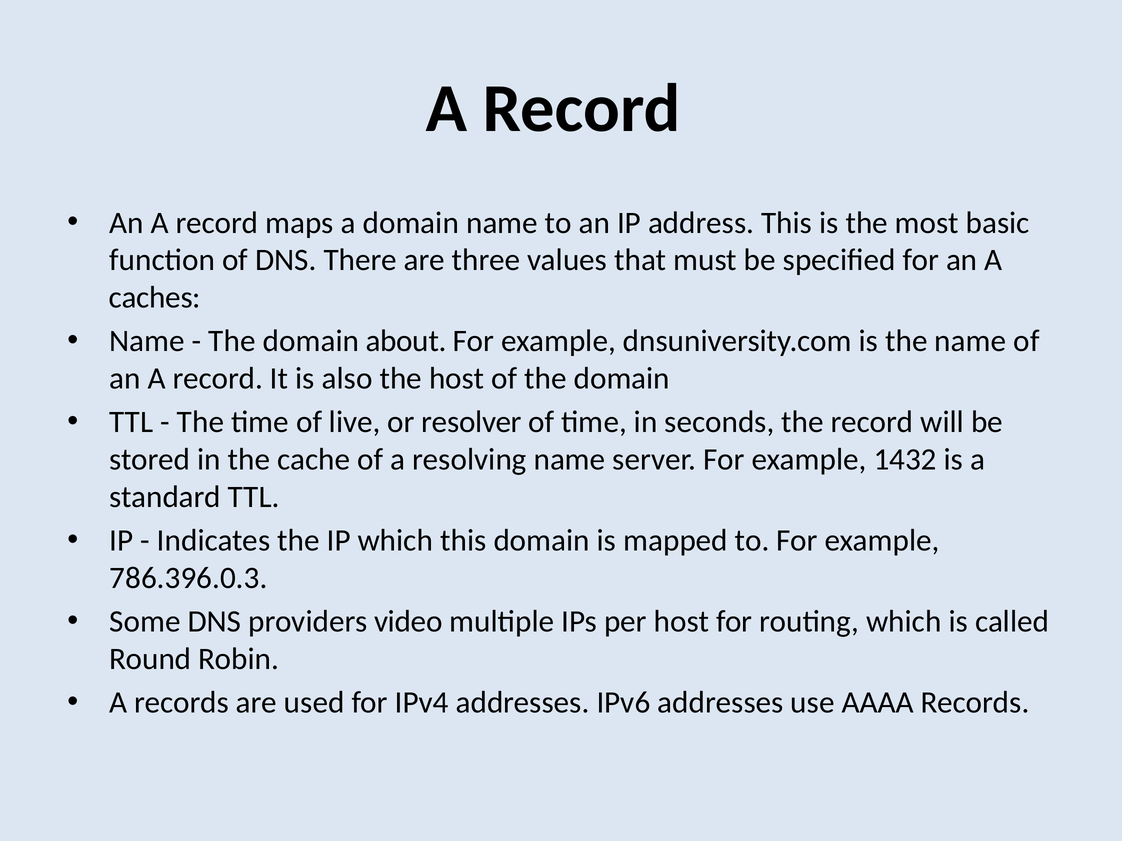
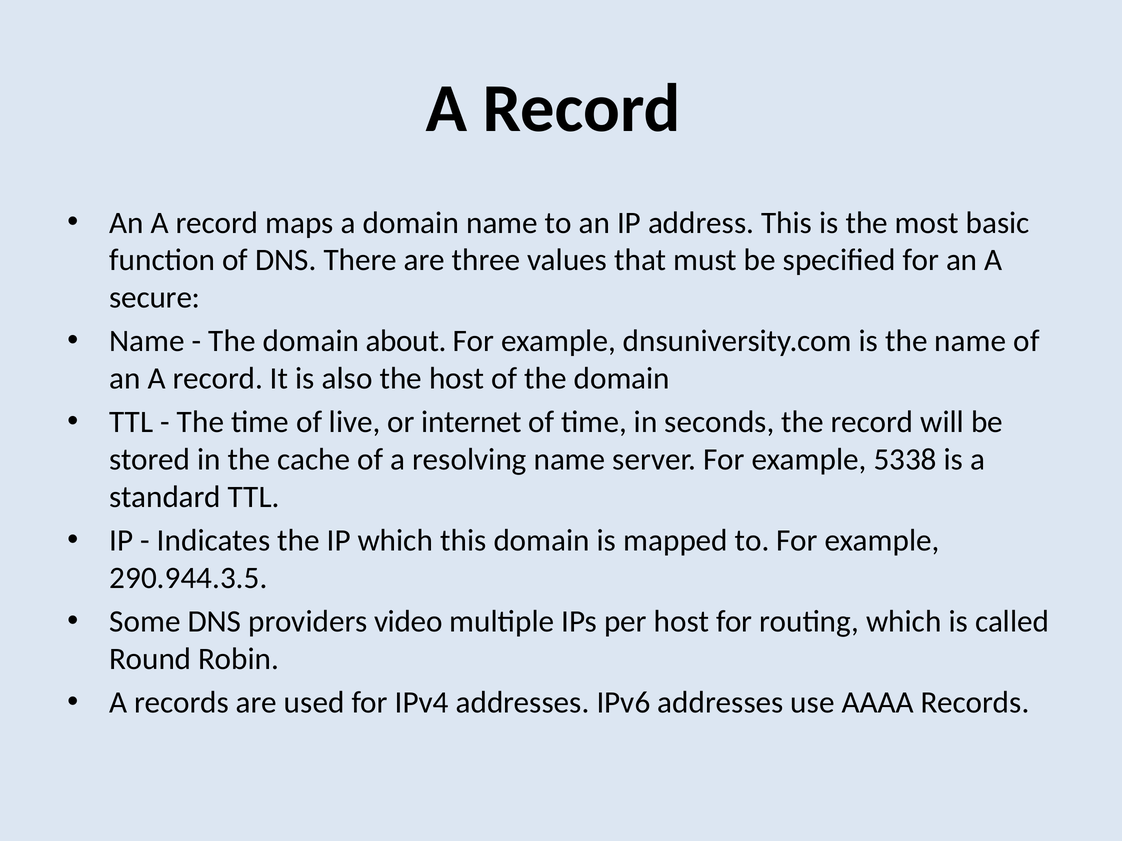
caches: caches -> secure (155, 298)
resolver: resolver -> internet (472, 422)
1432: 1432 -> 5338 (905, 460)
786.396.0.3: 786.396.0.3 -> 290.944.3.5 (188, 578)
